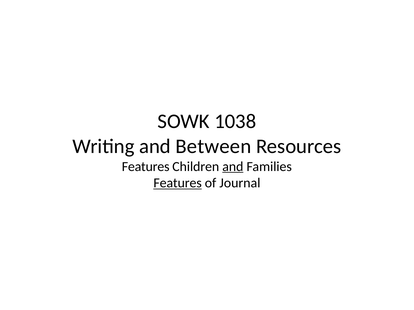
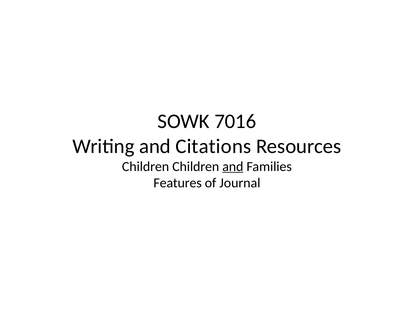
1038: 1038 -> 7016 (235, 122)
Between: Between -> Citations (213, 147)
Features: Features -> Children (146, 167)
Features underline: present -> none (178, 183)
